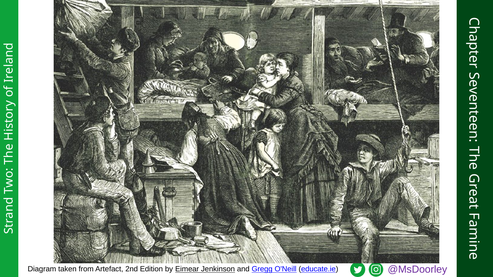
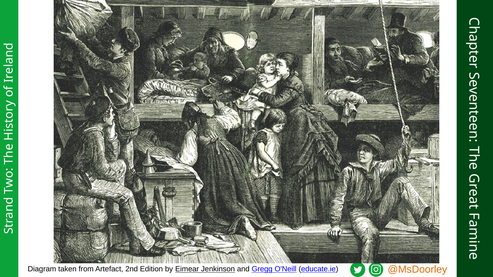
@MsDoorley colour: purple -> orange (417, 270)
